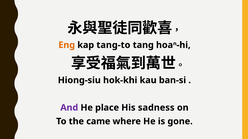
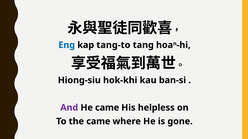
Eng colour: orange -> blue (67, 45)
He place: place -> came (107, 108)
sadness: sadness -> helpless (156, 108)
